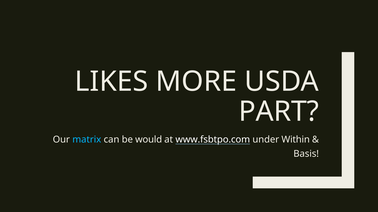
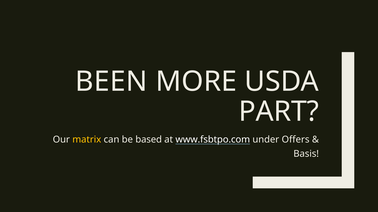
LIKES: LIKES -> BEEN (111, 82)
matrix colour: light blue -> yellow (87, 140)
would: would -> based (149, 140)
Within: Within -> Offers (296, 140)
